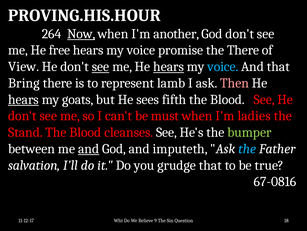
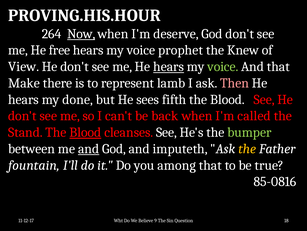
another: another -> deserve (176, 34)
promise: promise -> prophet (181, 50)
the There: There -> Knew (243, 50)
see underline: present -> none (101, 66)
voice colour: light blue -> light green (223, 66)
Bring: Bring -> Make (24, 83)
hears underline: present -> none (23, 99)
goats: goats -> done (78, 99)
must: must -> back (165, 116)
ladies: ladies -> called (254, 116)
Blood underline: none -> present (85, 132)
the colour: light blue -> yellow (247, 148)
salvation: salvation -> fountain (34, 165)
grudge: grudge -> among (177, 165)
67-0816: 67-0816 -> 85-0816 (275, 181)
